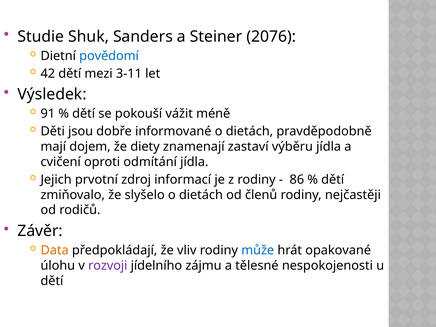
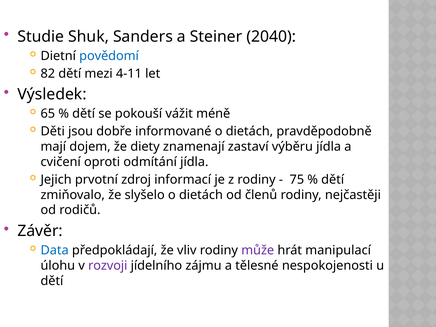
2076: 2076 -> 2040 (271, 37)
42: 42 -> 82 (48, 74)
3-11: 3-11 -> 4-11 (129, 74)
91: 91 -> 65 (48, 114)
86: 86 -> 75 (297, 180)
Data colour: orange -> blue (55, 250)
může colour: blue -> purple (258, 250)
opakované: opakované -> manipulací (338, 250)
